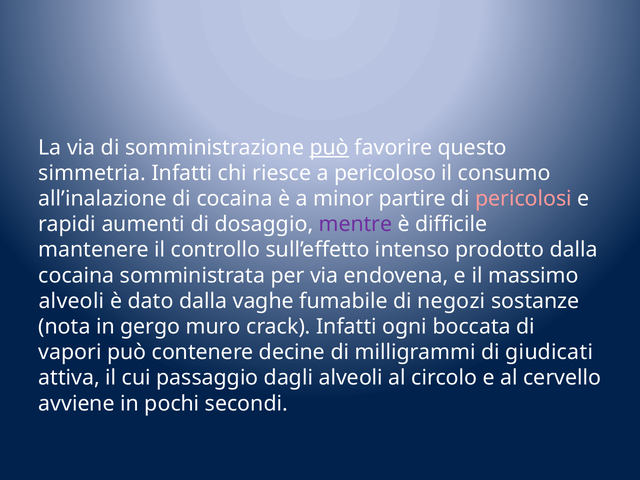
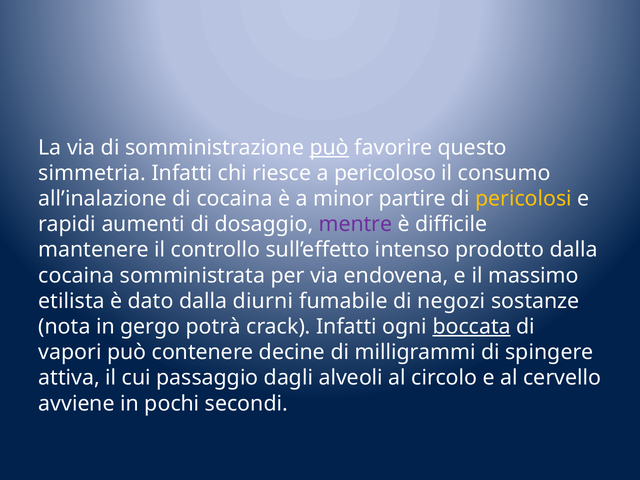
pericolosi colour: pink -> yellow (523, 199)
alveoli: alveoli -> etilista (72, 301)
vaghe: vaghe -> diurni (263, 301)
muro: muro -> potrà (213, 327)
boccata underline: none -> present (472, 327)
giudicati: giudicati -> spingere (549, 352)
